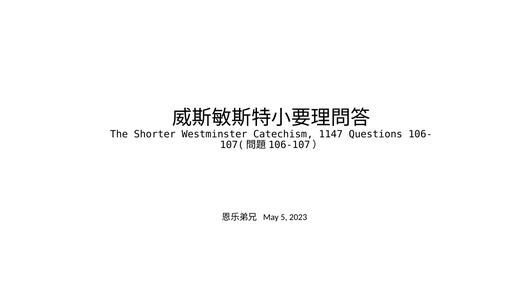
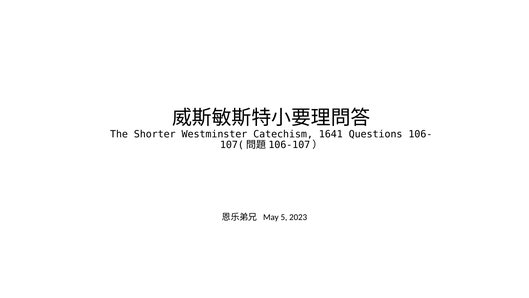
1147: 1147 -> 1641 (331, 134)
